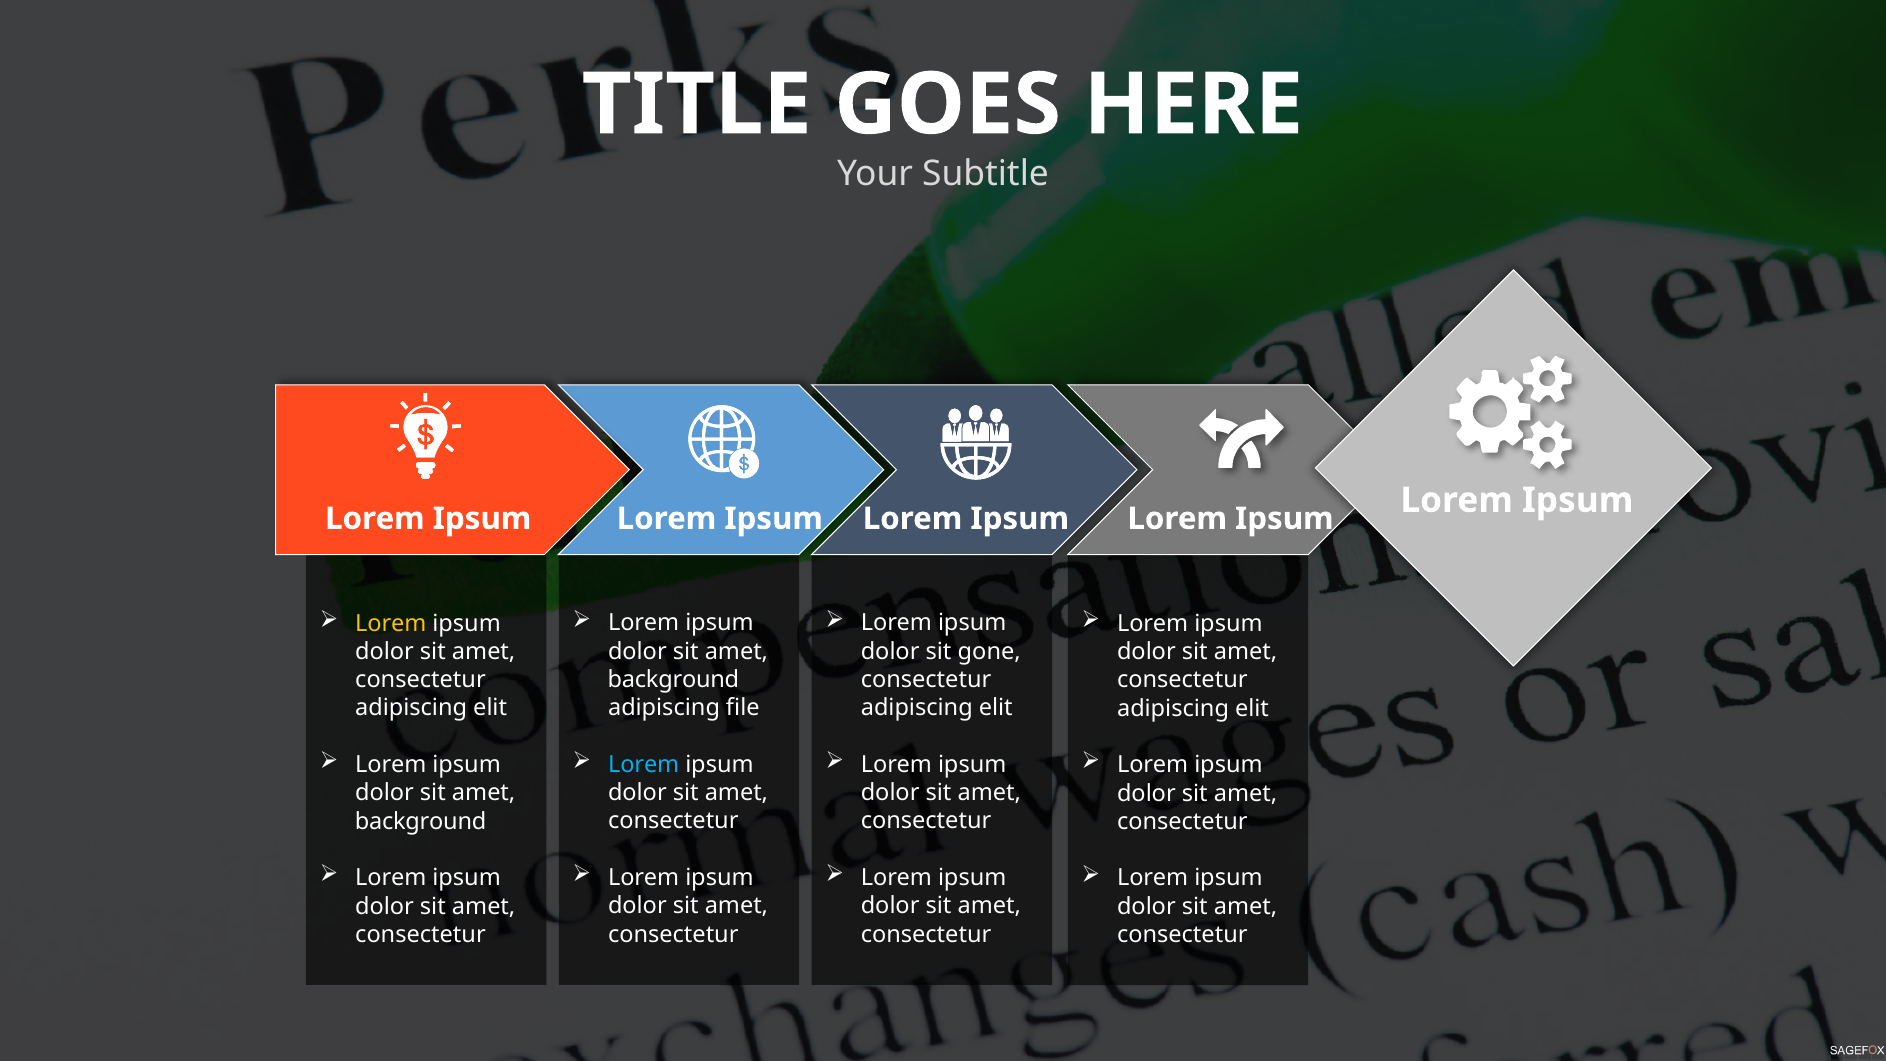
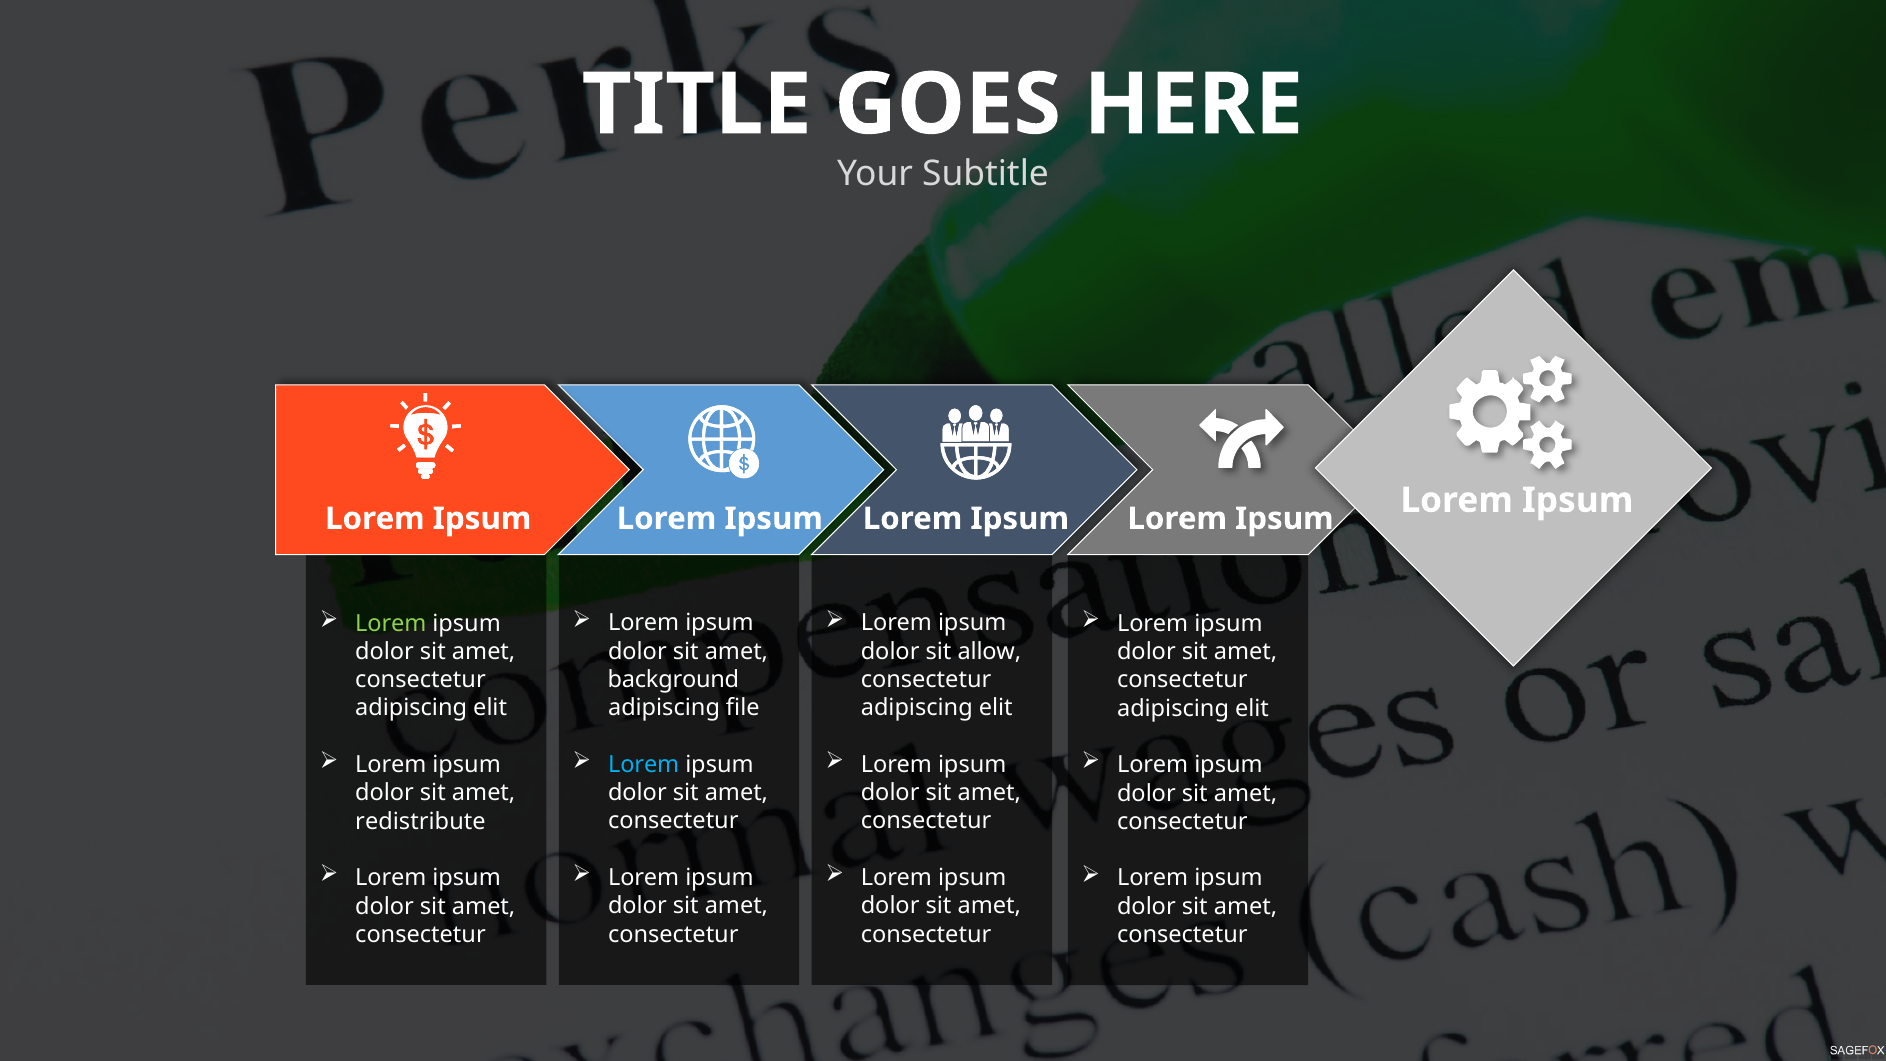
Lorem colour: yellow -> light green (391, 623)
gone: gone -> allow (989, 651)
background: background -> redistribute (420, 821)
